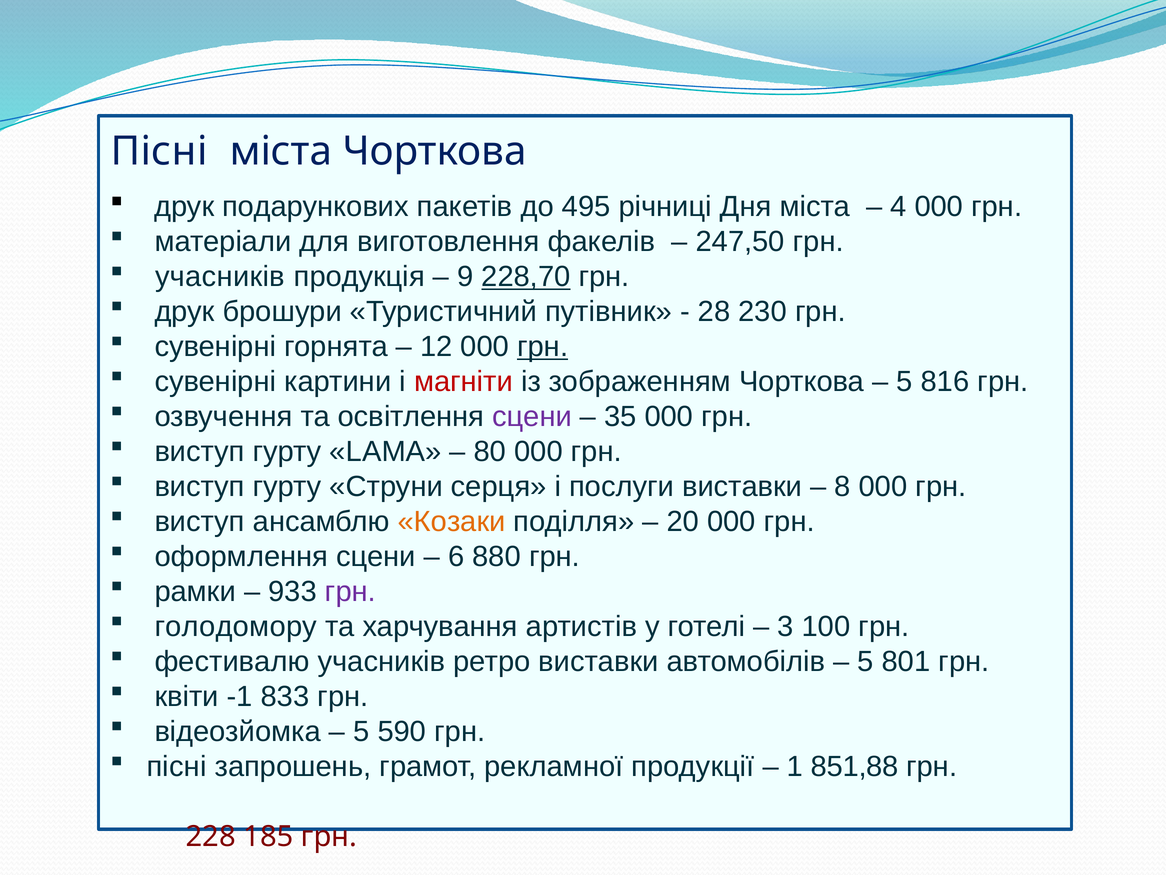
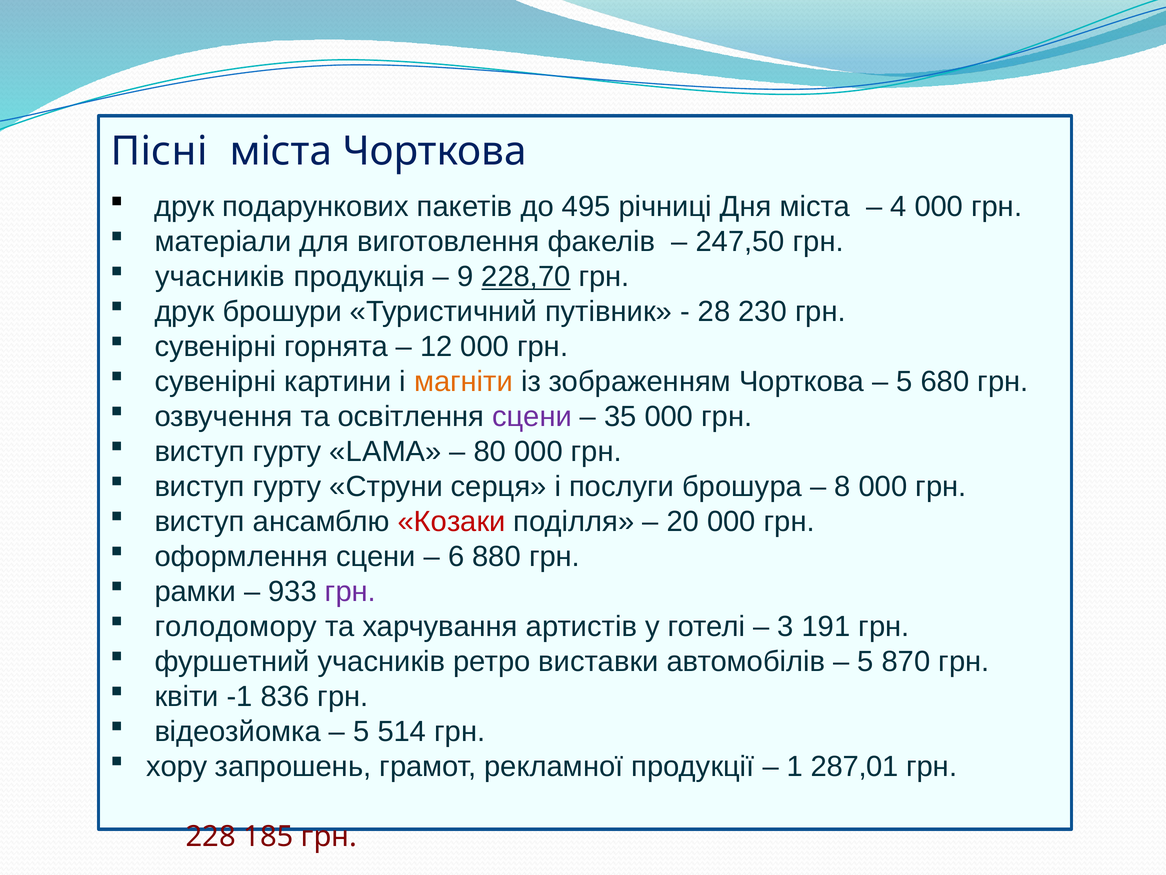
грн underline: present -> none (543, 347)
магніти colour: red -> orange (463, 381)
816: 816 -> 680 (945, 381)
послуги виставки: виставки -> брошура (742, 486)
Козаки colour: orange -> red (452, 521)
100: 100 -> 191 (826, 626)
фестивалю: фестивалю -> фуршетний (232, 661)
801: 801 -> 870 (906, 661)
833: 833 -> 836 (285, 696)
590: 590 -> 514 (402, 731)
пісні: пісні -> хору (177, 766)
851,88: 851,88 -> 287,01 (855, 766)
